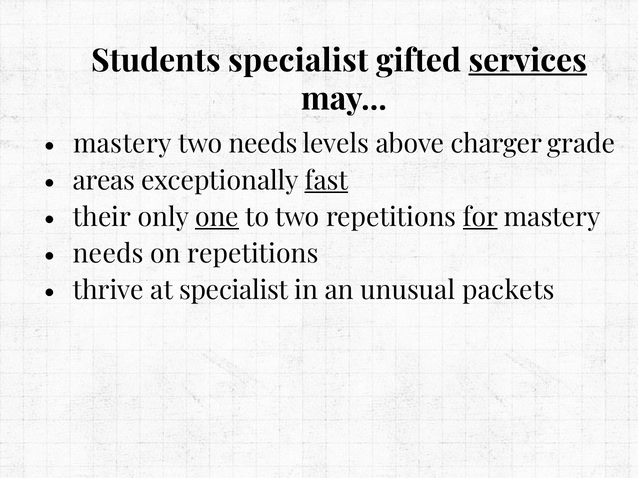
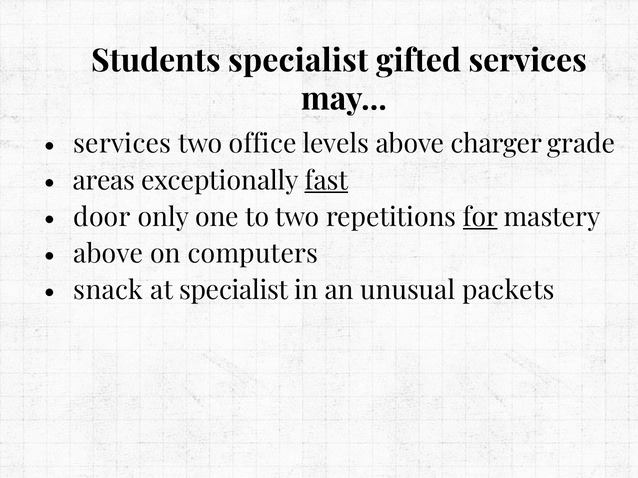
services underline: present -> none (528, 61)
mastery: mastery -> services (122, 144)
two needs: needs -> office (263, 144)
their: their -> door (102, 218)
one underline: present -> none (217, 218)
needs: needs -> above (108, 254)
on repetitions: repetitions -> computers (253, 254)
thrive: thrive -> snack (108, 291)
